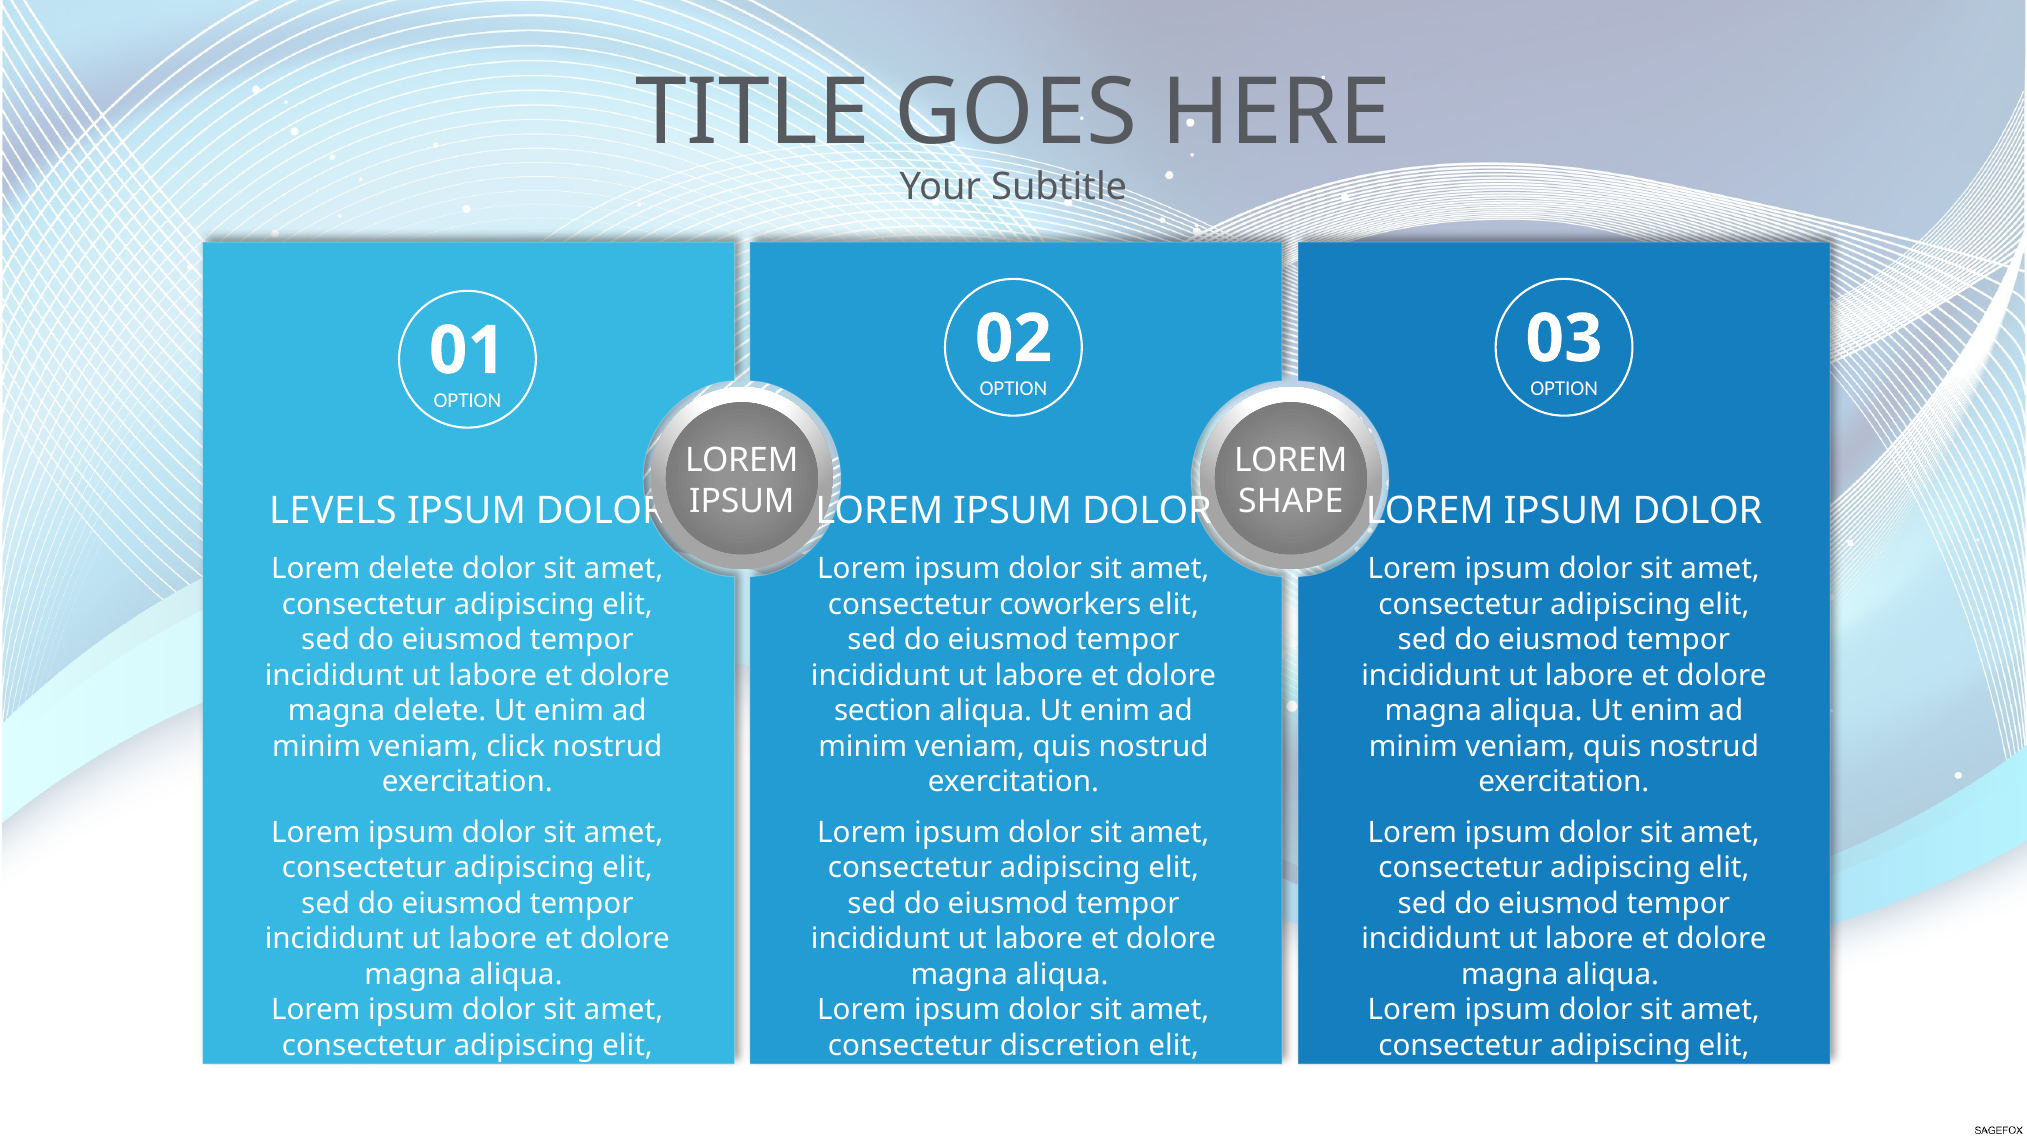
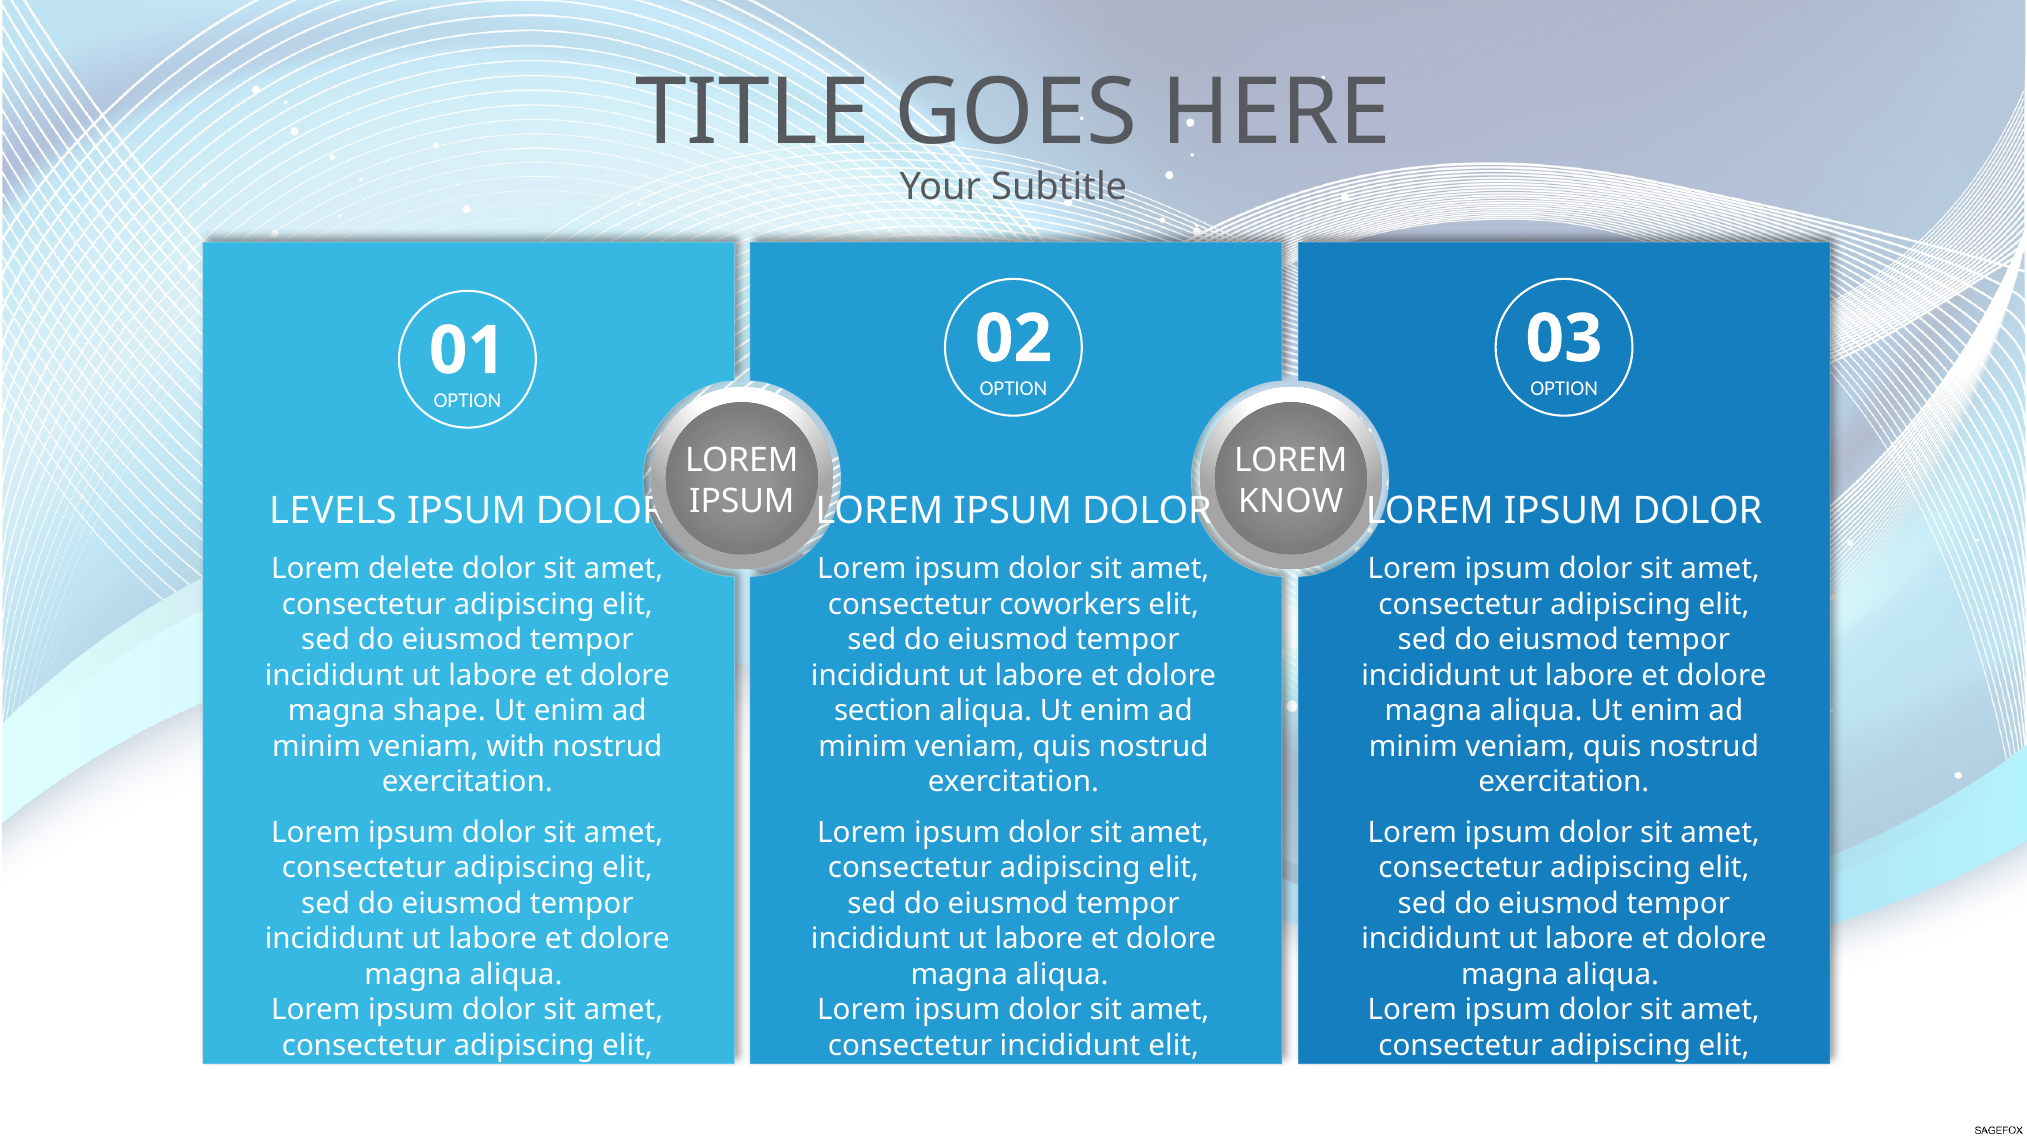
SHAPE: SHAPE -> KNOW (1291, 501)
magna delete: delete -> shape (439, 711)
click: click -> with (516, 746)
consectetur discretion: discretion -> incididunt (1070, 1046)
